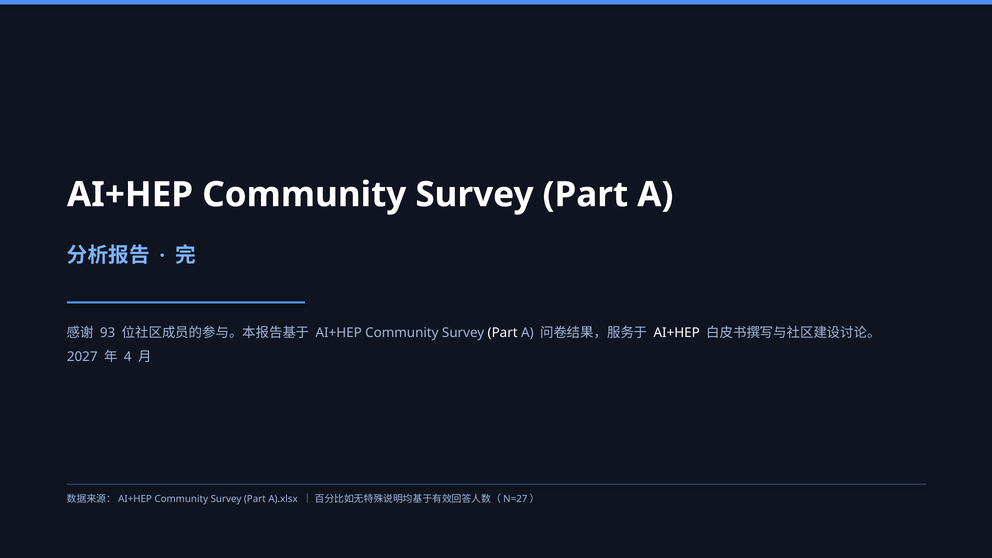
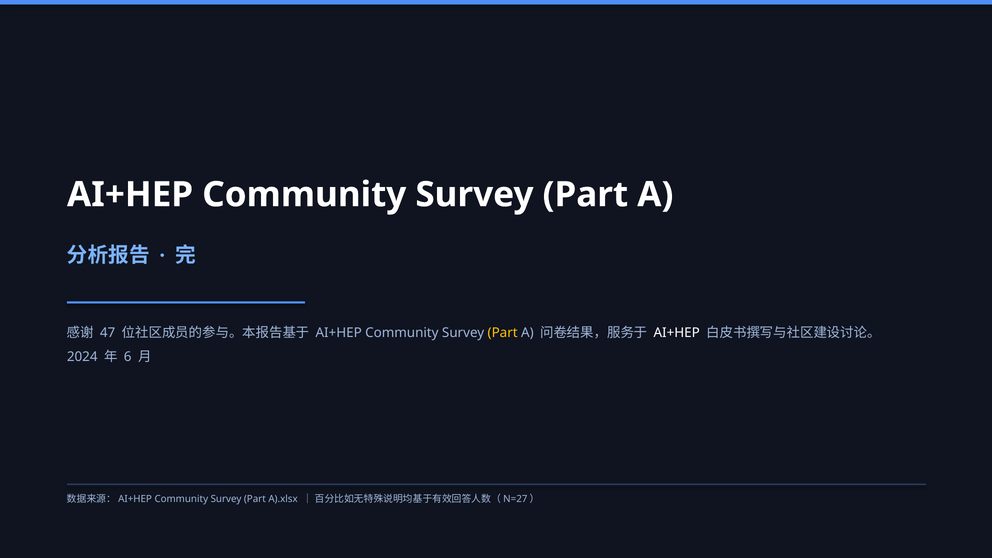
93: 93 -> 47 (108, 333)
Part colour: white -> yellow (503, 333)
2027: 2027 -> 2024 (82, 357)
4: 4 -> 6 (128, 357)
